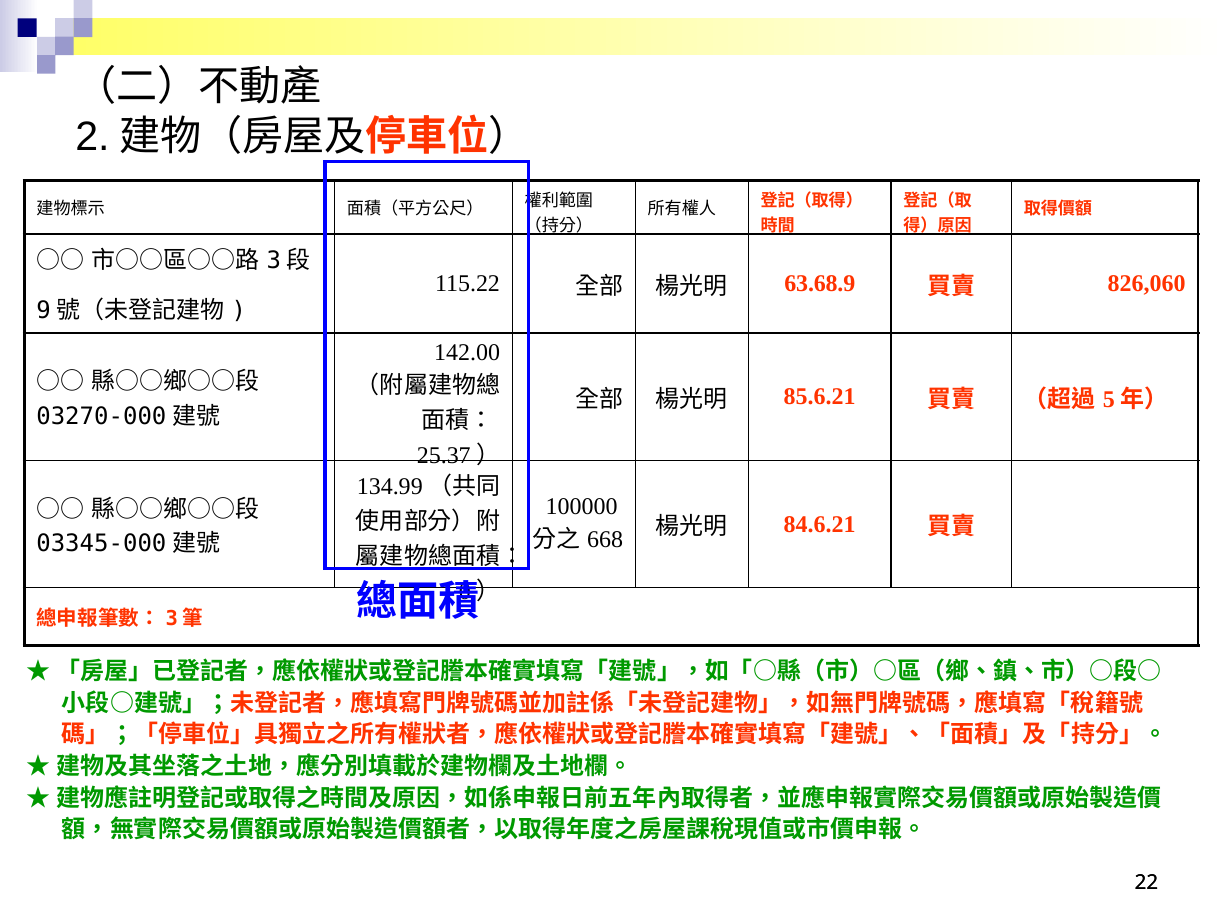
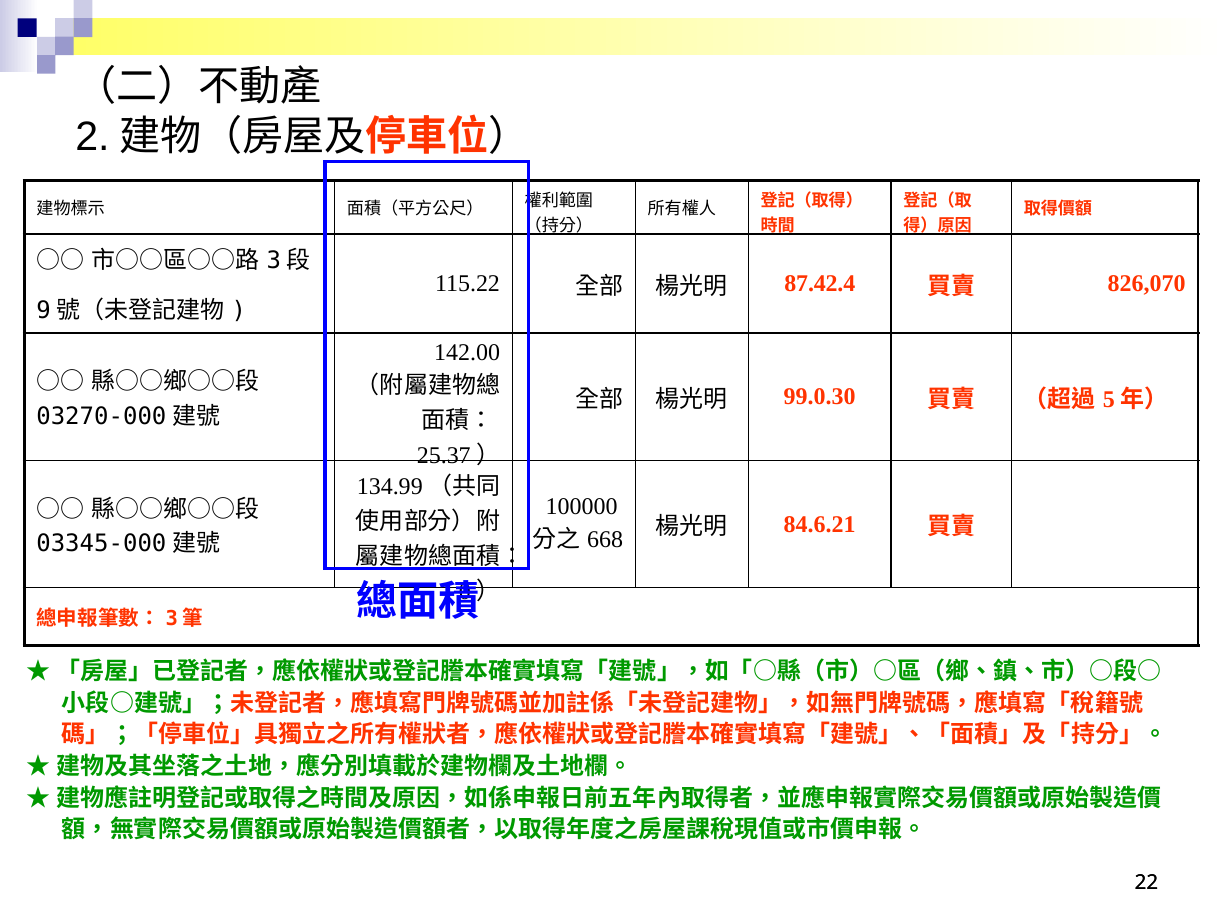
63.68.9: 63.68.9 -> 87.42.4 (820, 284)
826,060: 826,060 -> 826,070 (1147, 284)
85.6.21: 85.6.21 -> 99.0.30 (820, 397)
